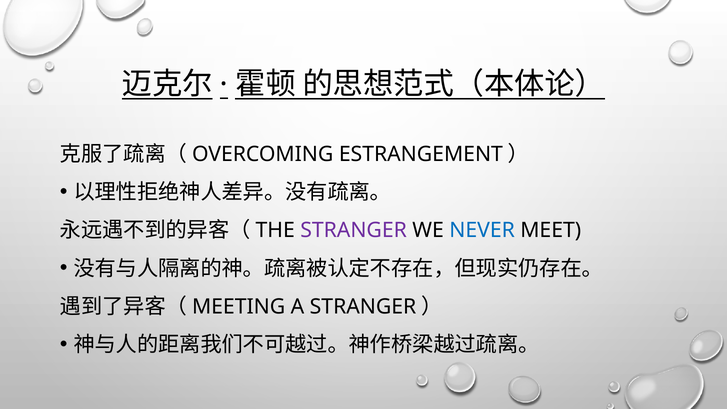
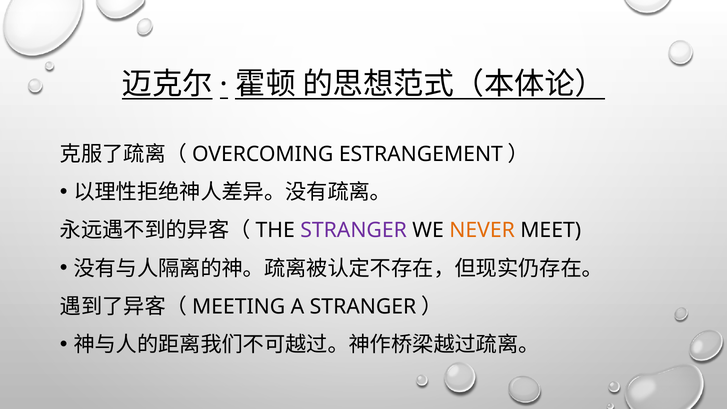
NEVER colour: blue -> orange (482, 230)
